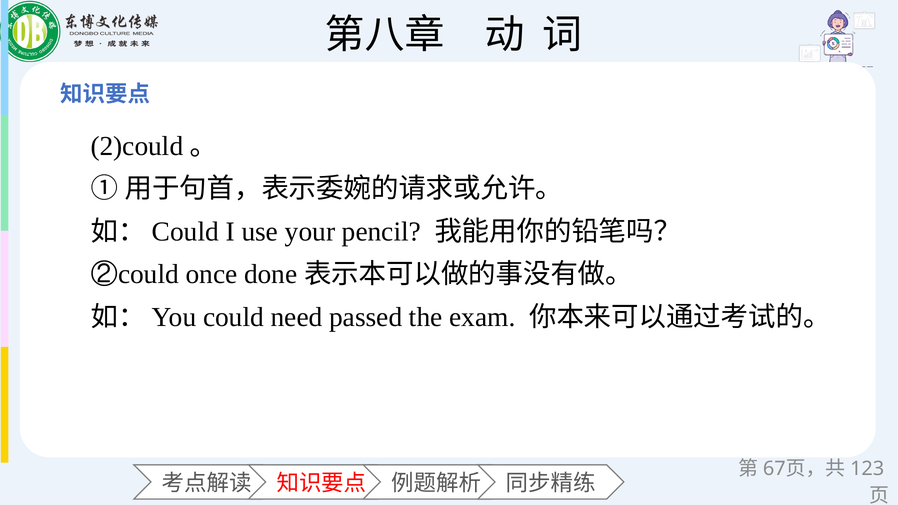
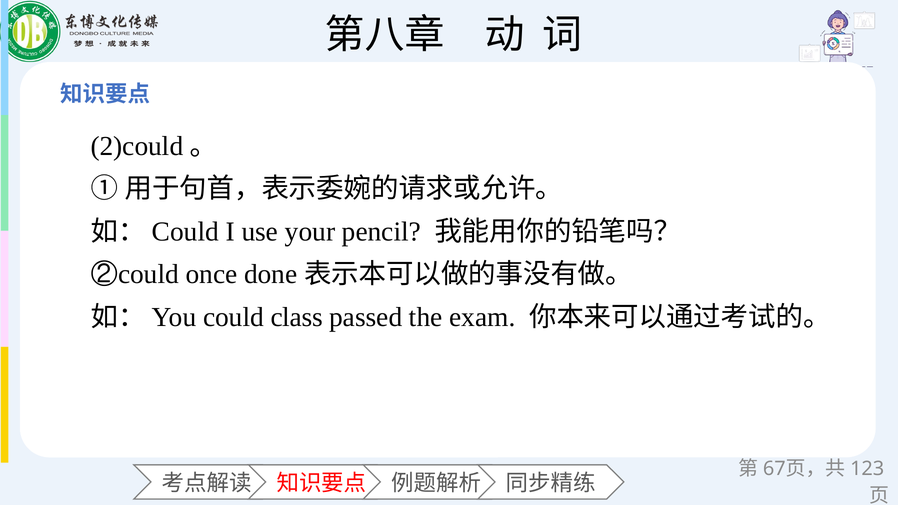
need: need -> class (297, 317)
